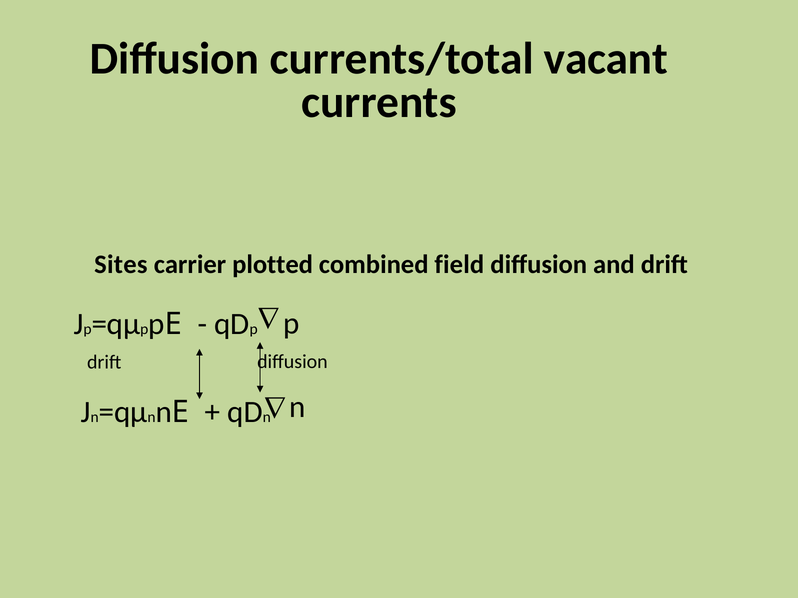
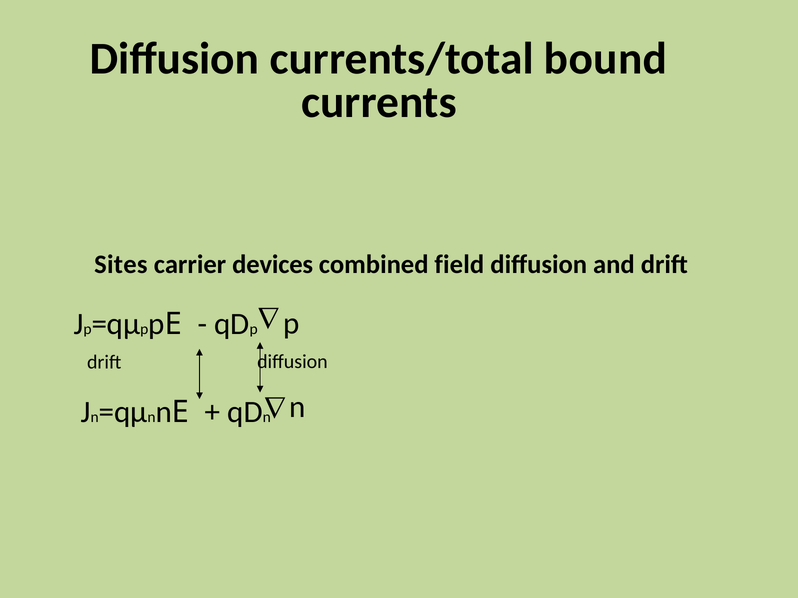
vacant: vacant -> bound (605, 59)
plotted: plotted -> devices (273, 265)
